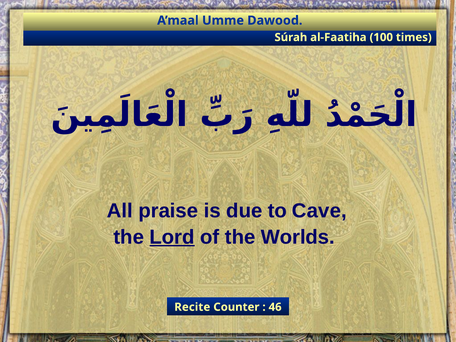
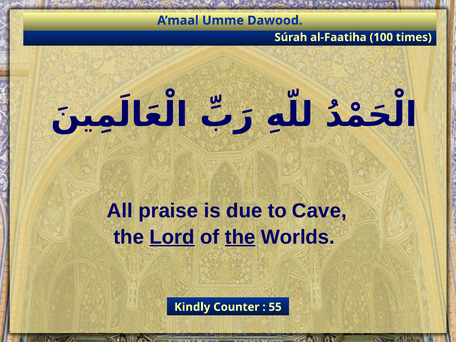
the underline: none -> present (240, 237)
Recite: Recite -> Kindly (192, 307)
46: 46 -> 55 (275, 307)
